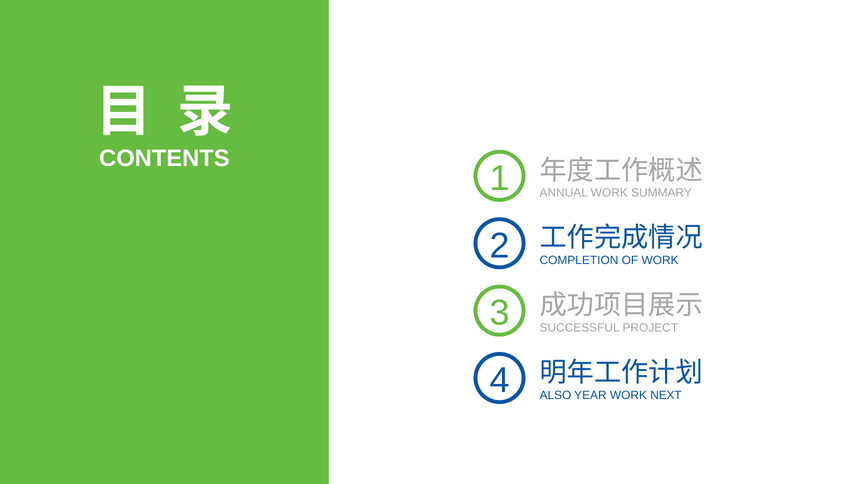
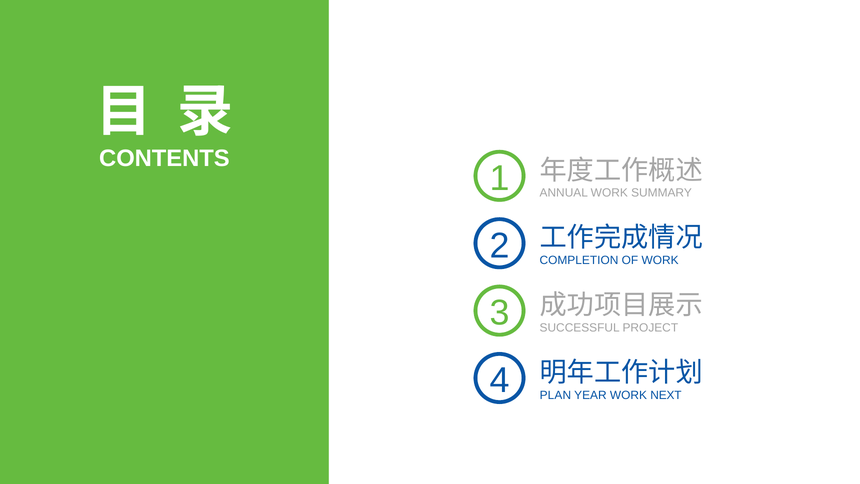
ALSO: ALSO -> PLAN (555, 395)
